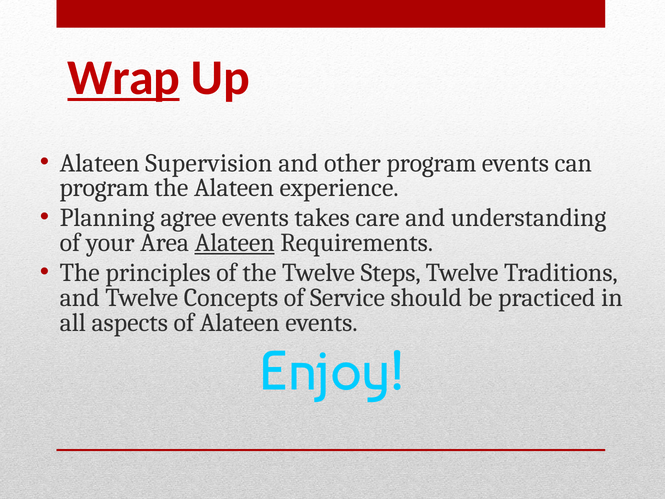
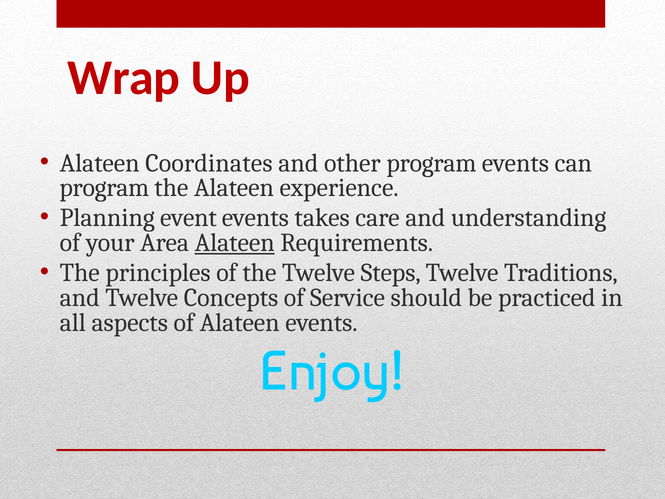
Wrap underline: present -> none (124, 78)
Supervision: Supervision -> Coordinates (209, 163)
agree: agree -> event (188, 218)
